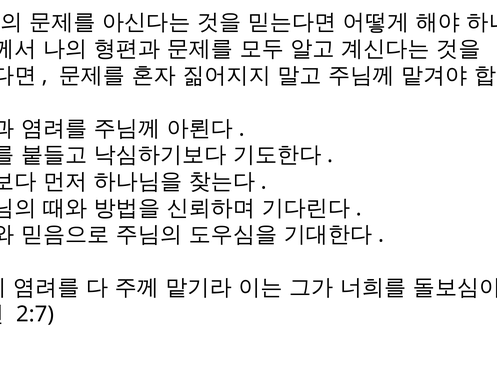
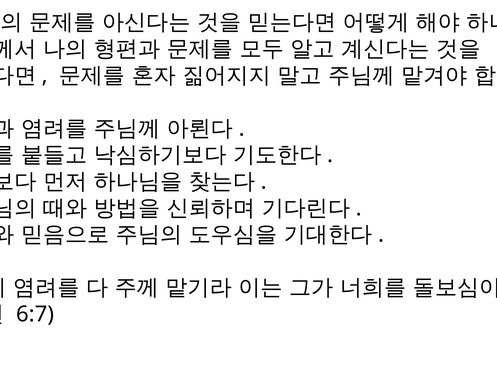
2:7: 2:7 -> 6:7 (35, 314)
